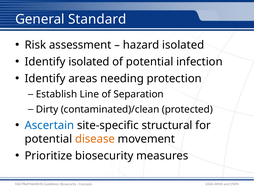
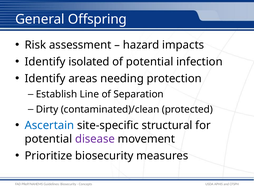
Standard: Standard -> Offspring (97, 19)
hazard isolated: isolated -> impacts (183, 45)
disease colour: orange -> purple (95, 139)
